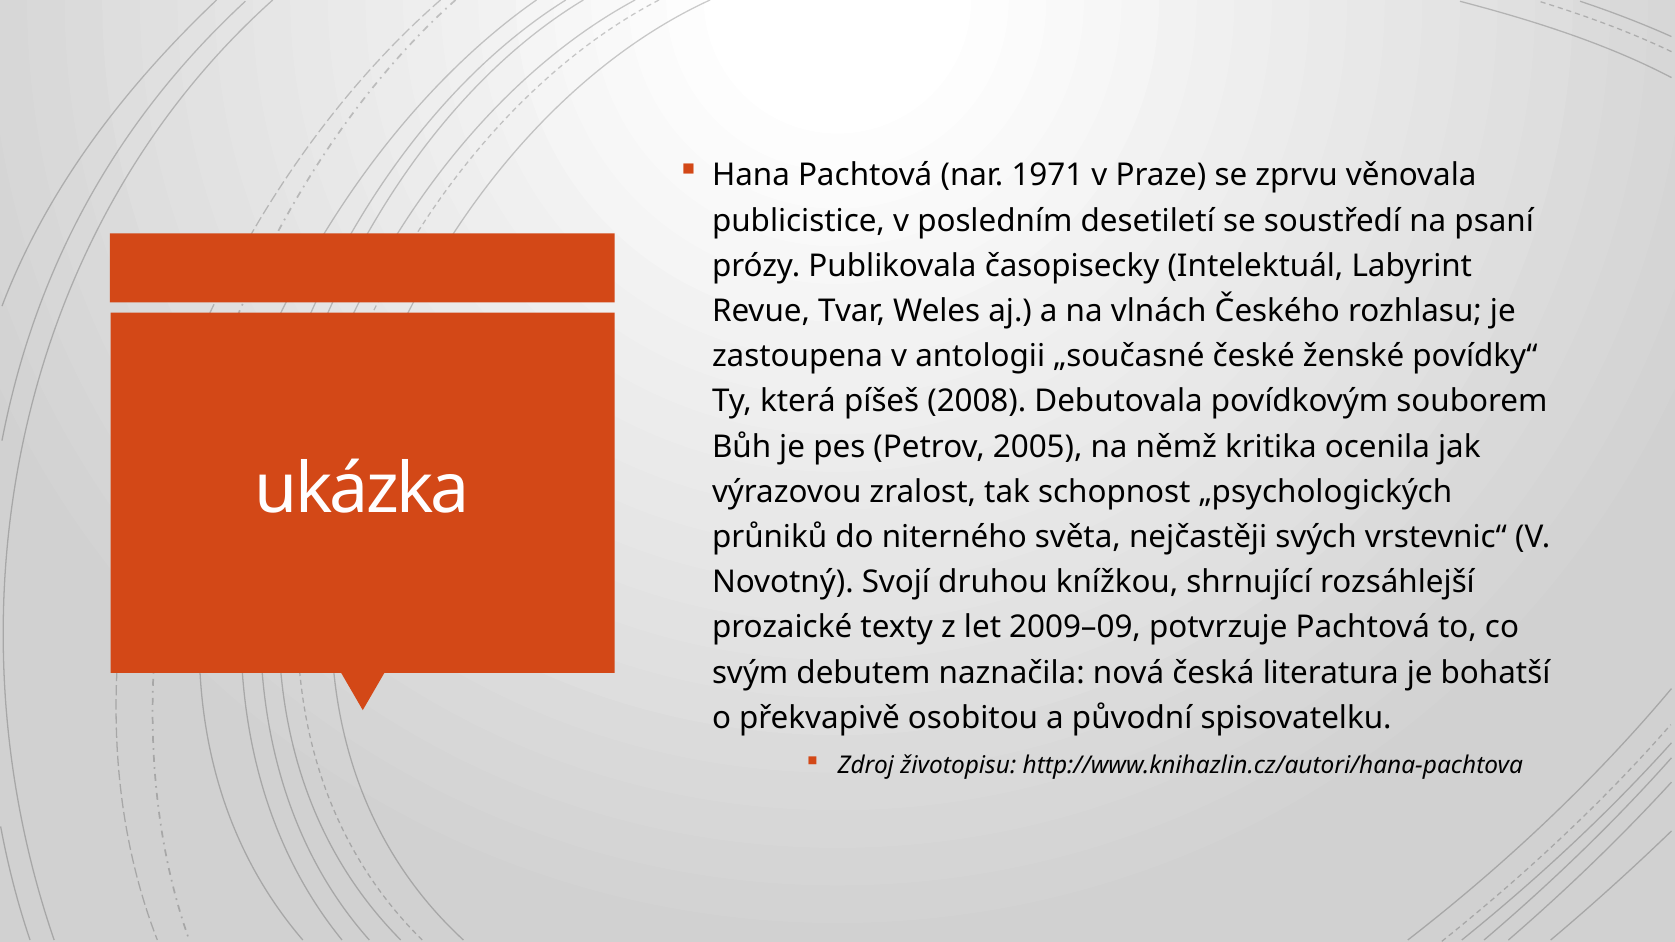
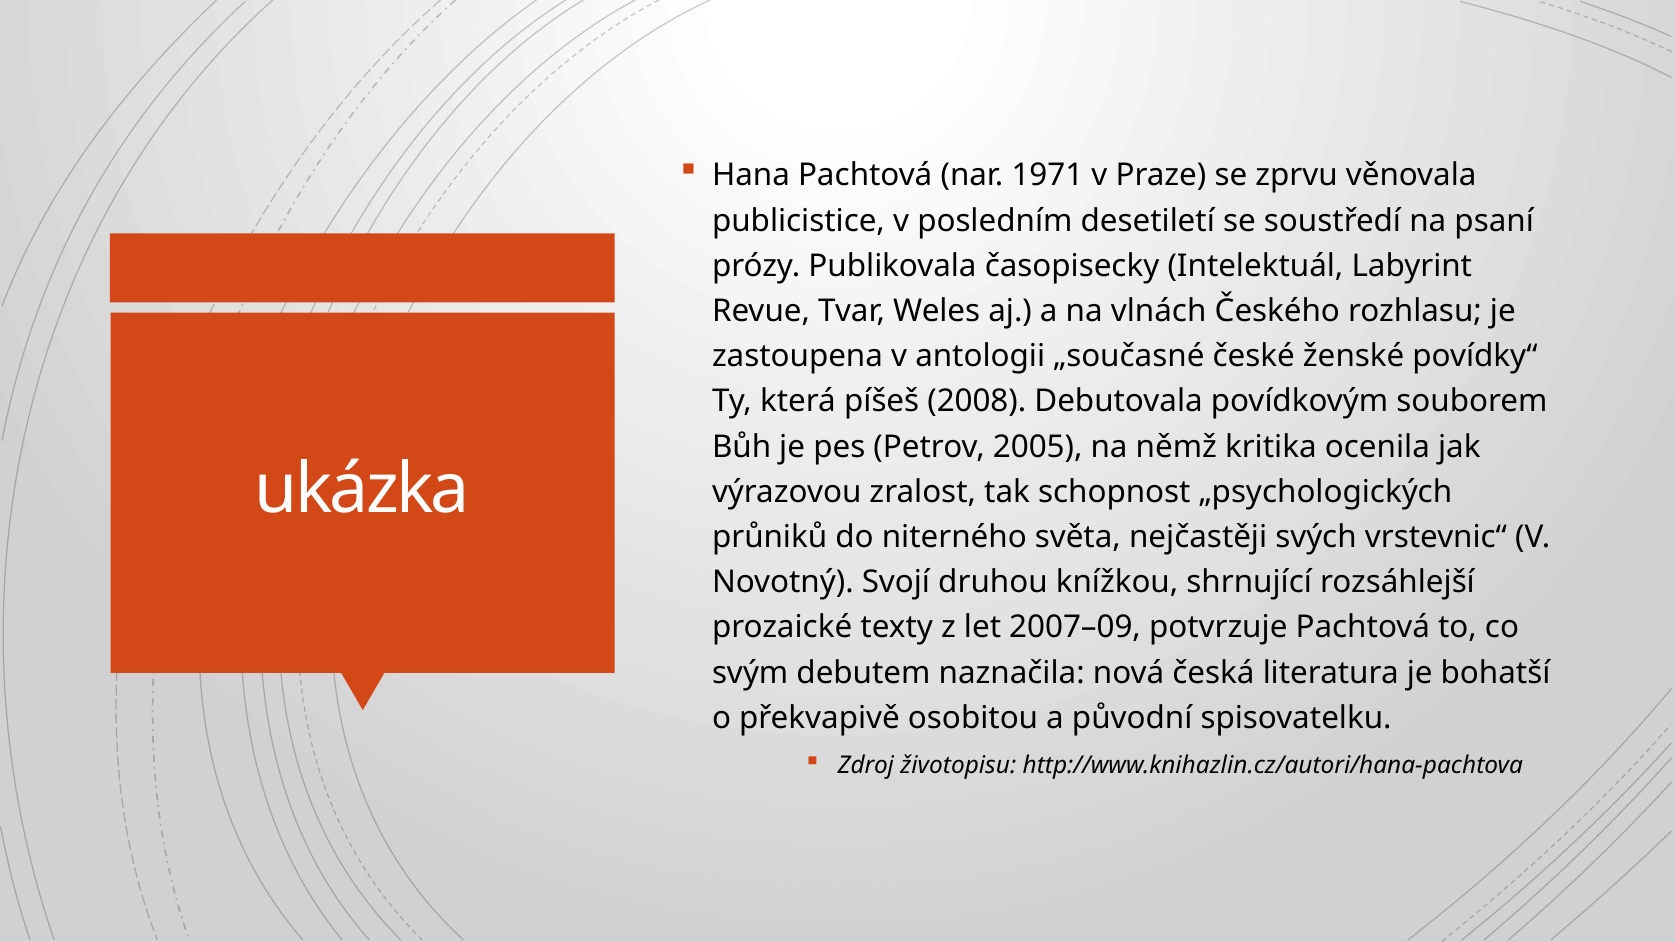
2009–09: 2009–09 -> 2007–09 (1075, 628)
